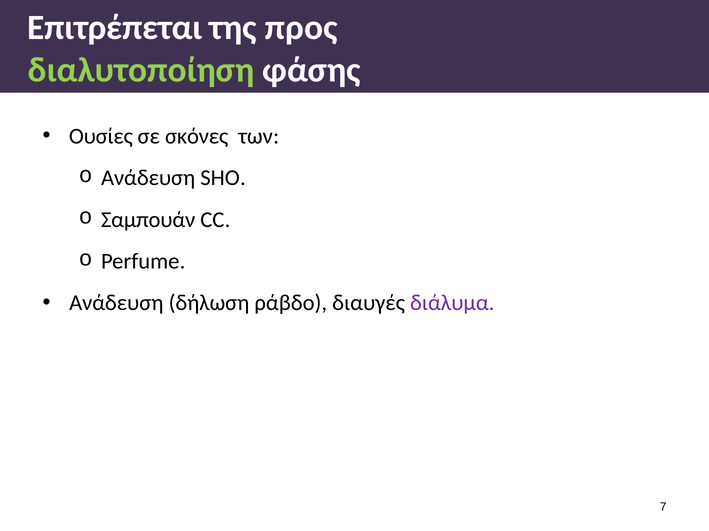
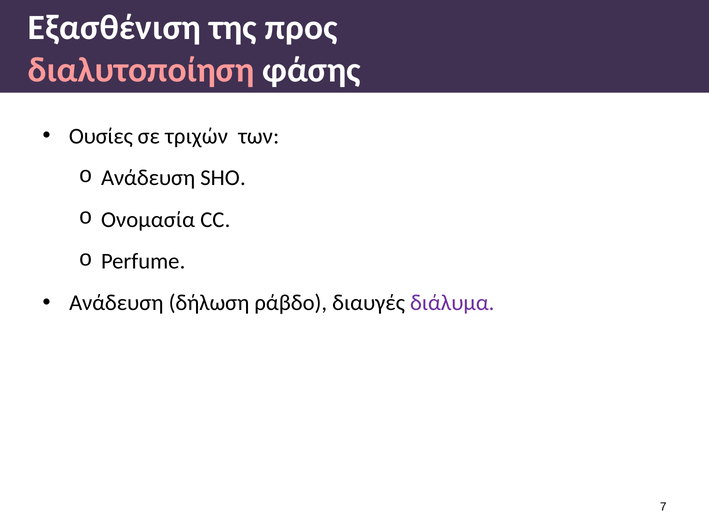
Επιτρέπεται: Επιτρέπεται -> Εξασθένιση (115, 28)
διαλυτοποίηση colour: light green -> pink (141, 70)
σκόνες: σκόνες -> τριχών (196, 136)
Σαμπουάν: Σαμπουάν -> Ονομασία (148, 220)
